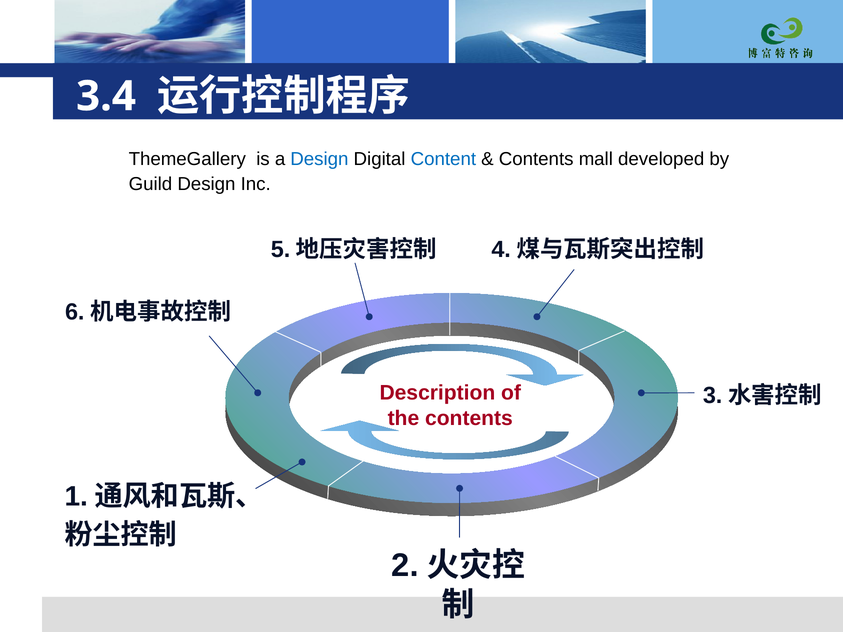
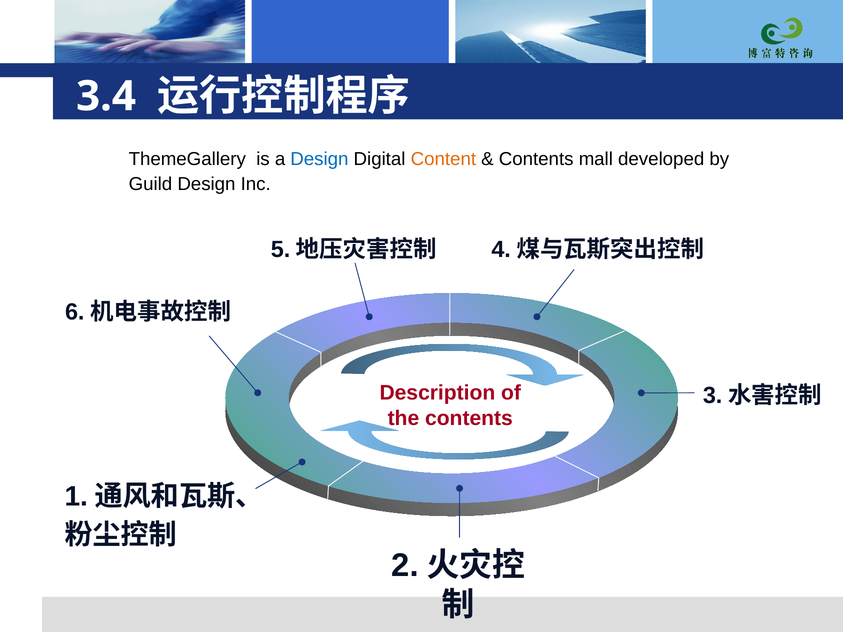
Content colour: blue -> orange (443, 159)
